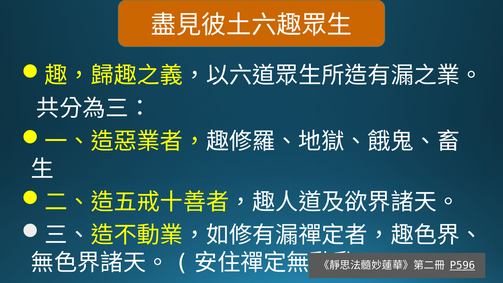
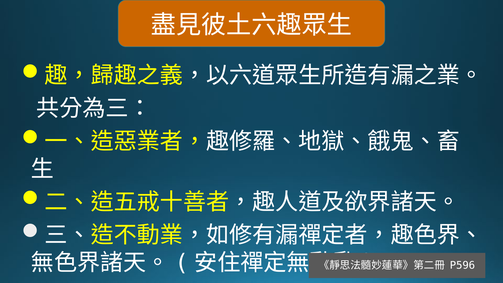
P596 underline: present -> none (462, 265)
